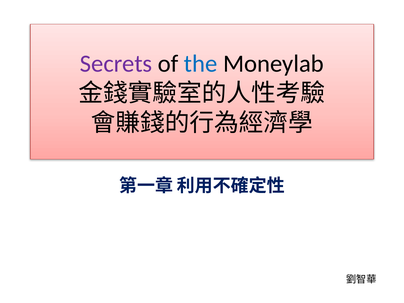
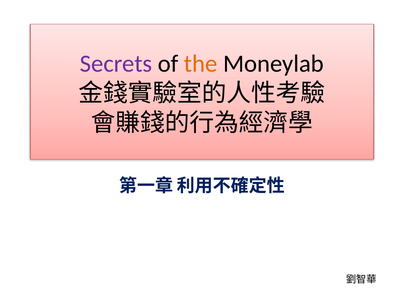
the colour: blue -> orange (201, 64)
